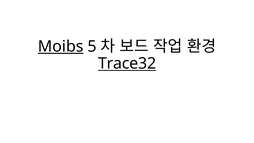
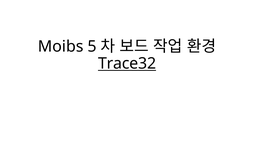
Moibs underline: present -> none (61, 46)
